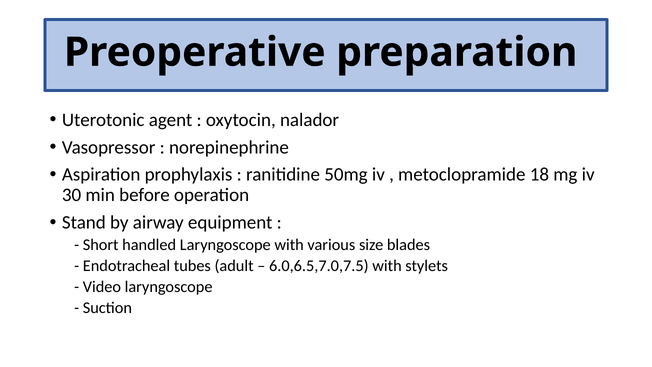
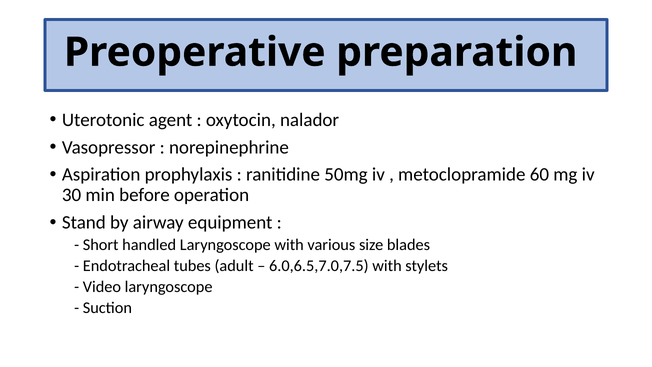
18: 18 -> 60 (539, 175)
